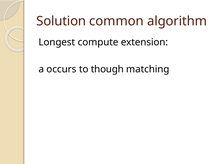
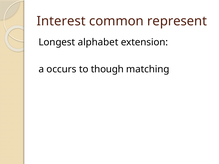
Solution: Solution -> Interest (61, 21)
algorithm: algorithm -> represent (177, 21)
compute: compute -> alphabet (98, 42)
